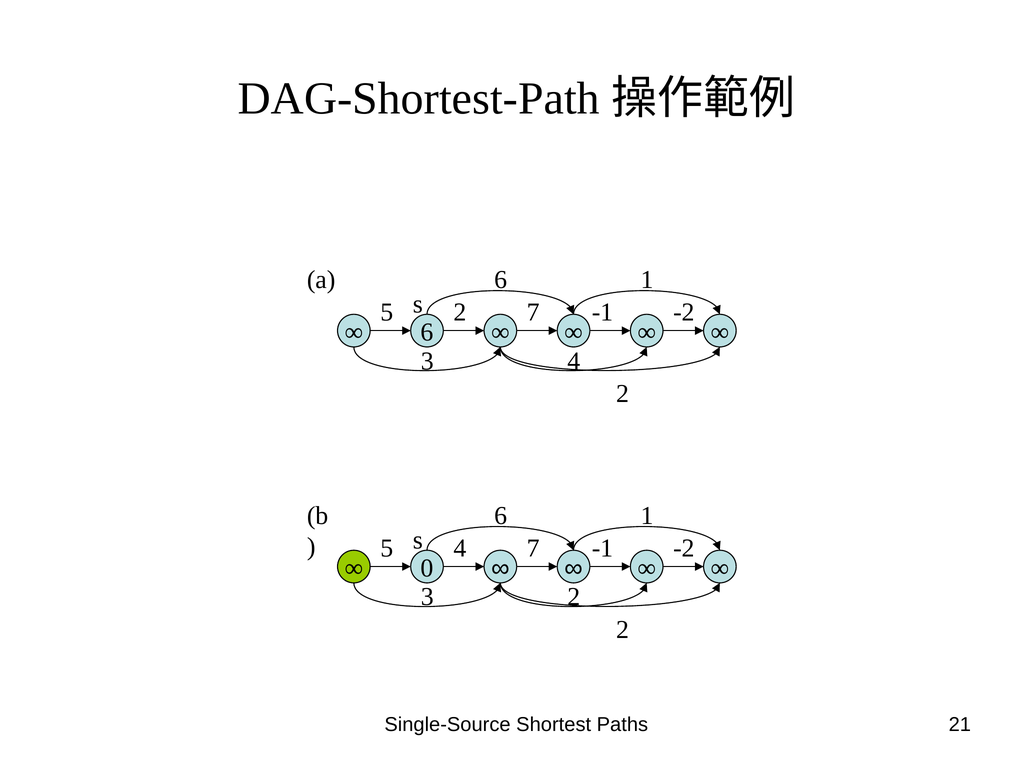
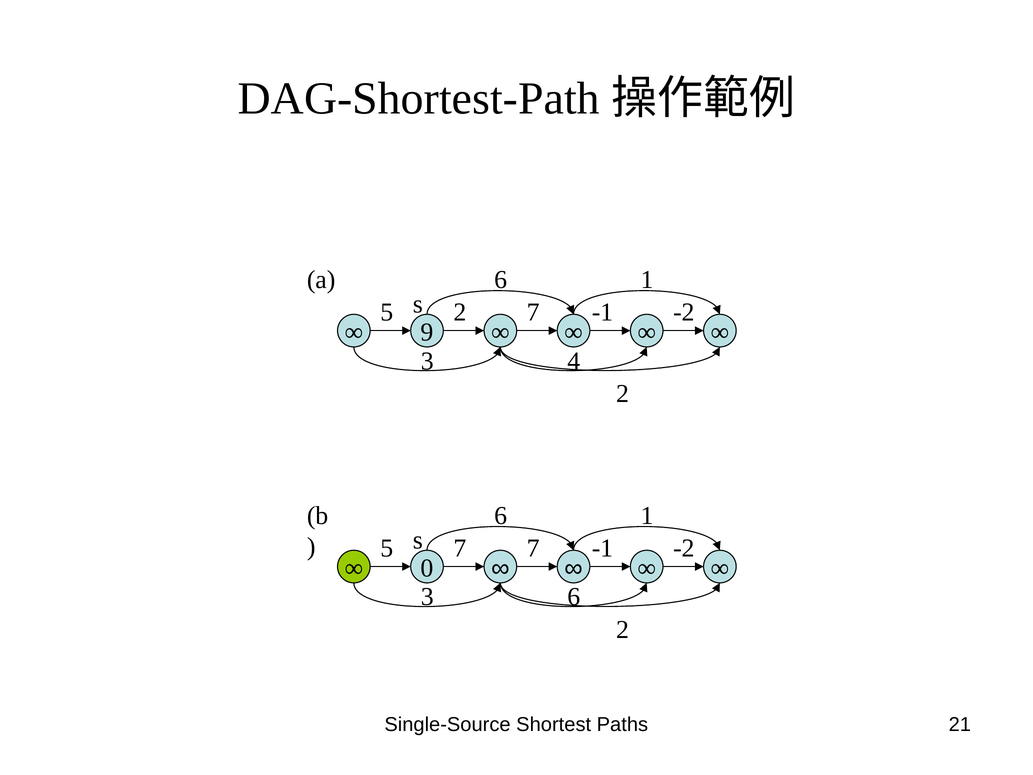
6: 6 -> 9 (427, 332)
5 4: 4 -> 7 (460, 548)
3 2: 2 -> 6 (574, 597)
